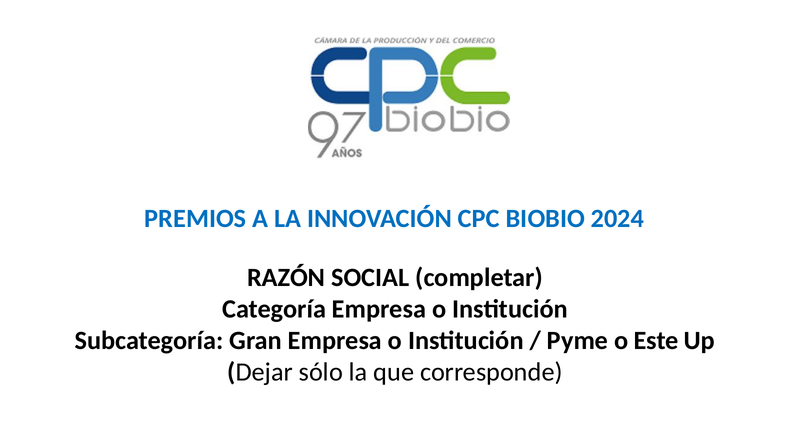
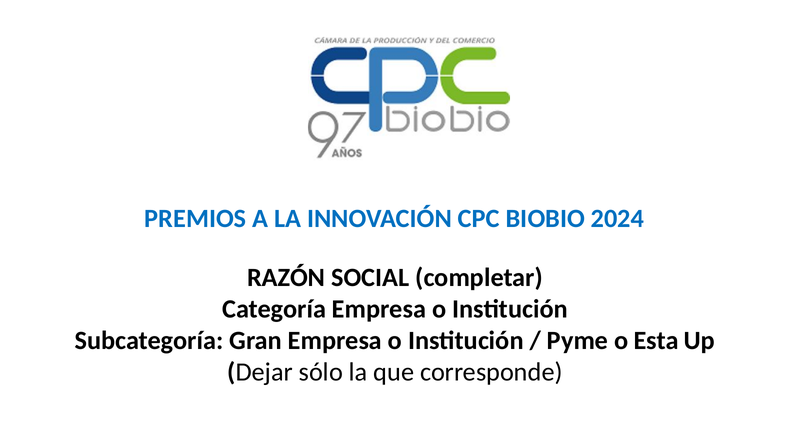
Este: Este -> Esta (656, 341)
